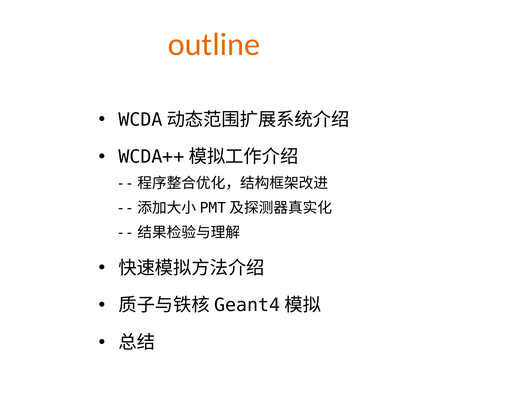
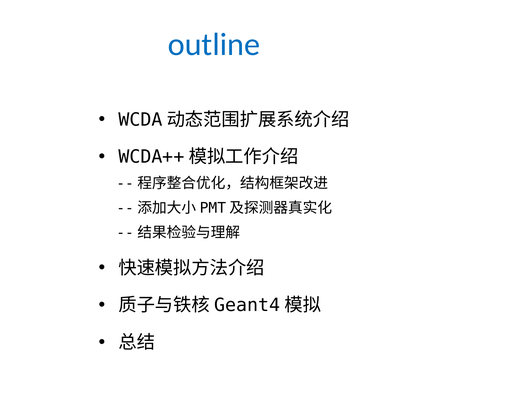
outline colour: orange -> blue (214, 45)
